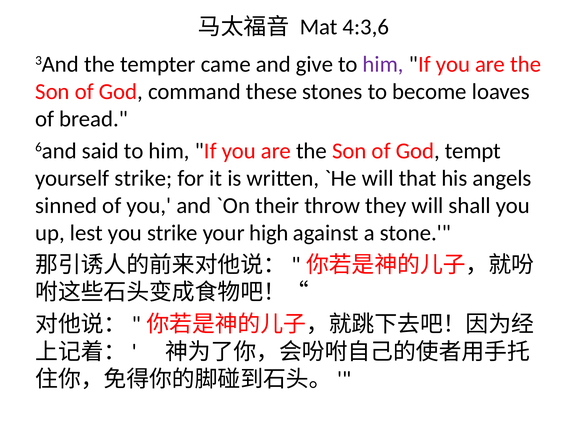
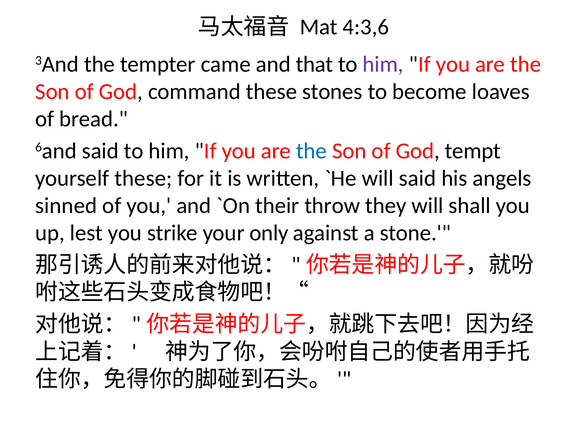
give: give -> that (314, 64)
the colour: black -> blue (311, 151)
yourself strike: strike -> these (143, 178)
will that: that -> said (417, 178)
high: high -> only (269, 233)
